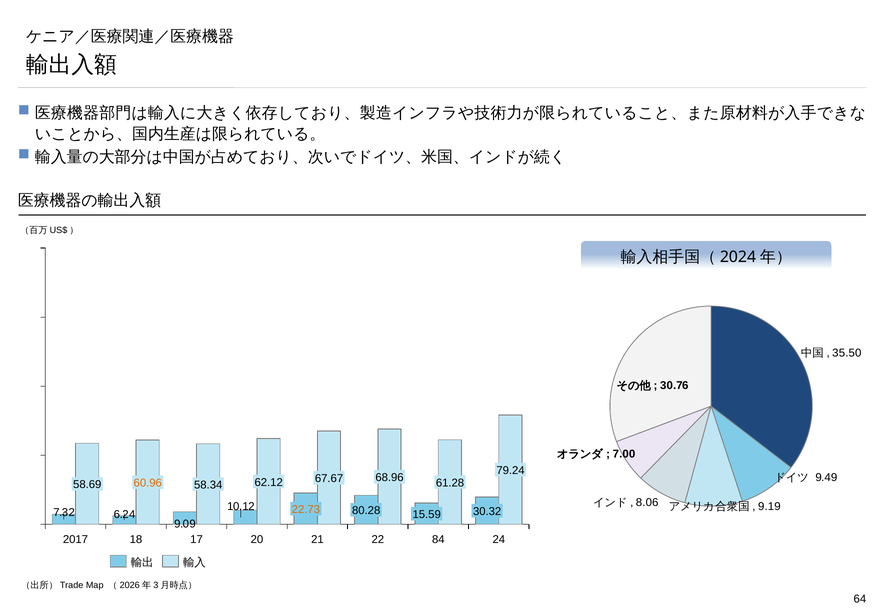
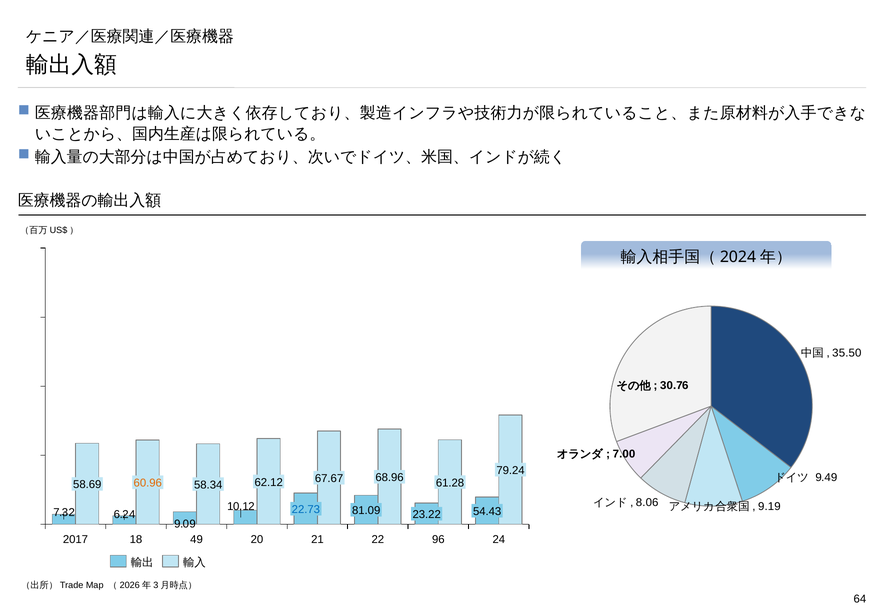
22.73 colour: orange -> blue (306, 509)
80.28: 80.28 -> 81.09 (366, 511)
30.32: 30.32 -> 54.43 (487, 511)
15.59: 15.59 -> 23.22 (427, 514)
17: 17 -> 49 (197, 540)
84: 84 -> 96 (438, 540)
